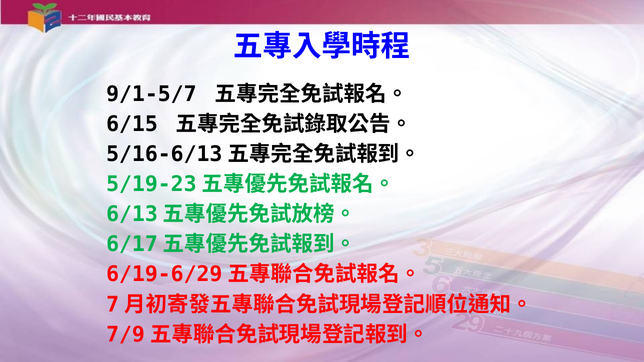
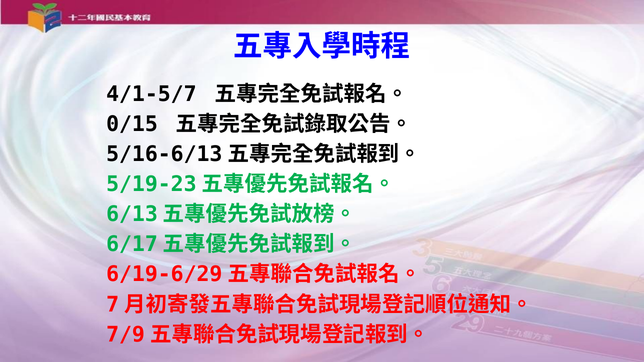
9/1-5/7: 9/1-5/7 -> 4/1-5/7 (151, 94)
6/15: 6/15 -> 0/15 (132, 124)
